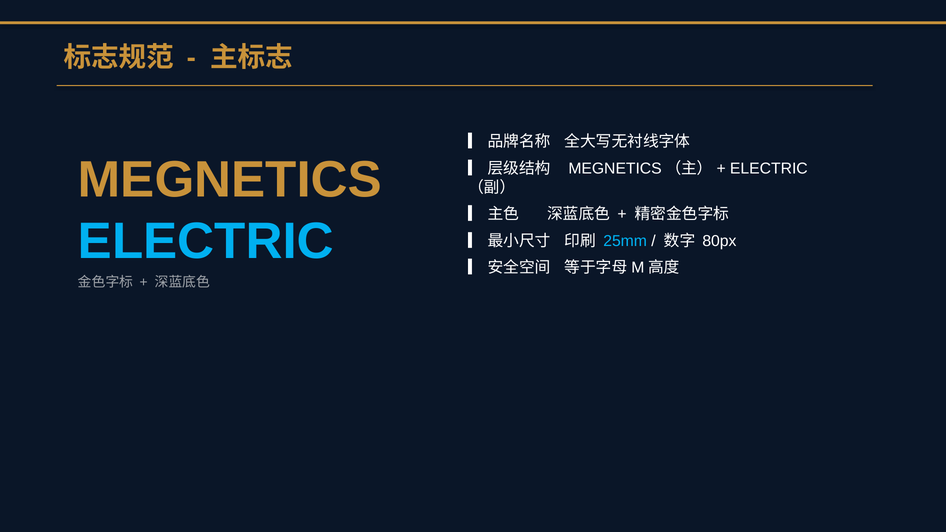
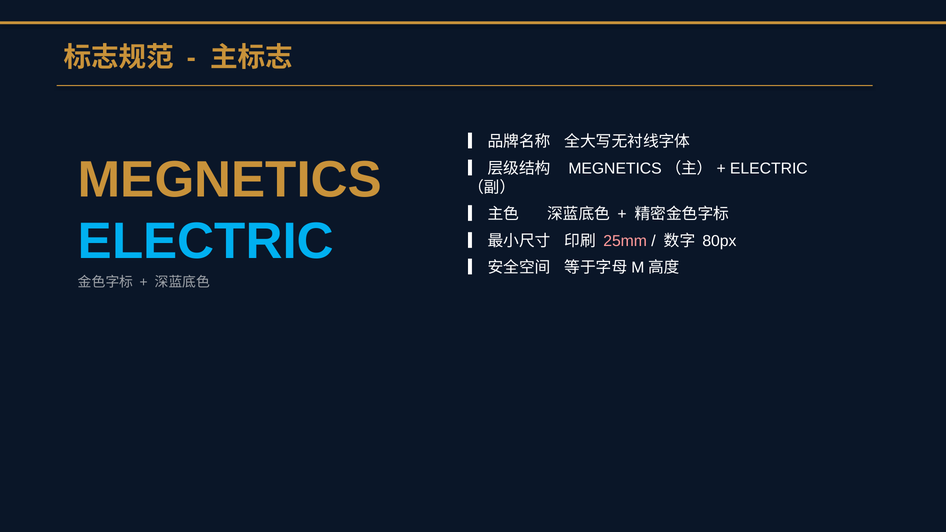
25mm colour: light blue -> pink (625, 241)
